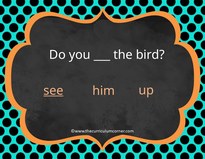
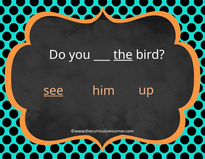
the underline: none -> present (123, 55)
